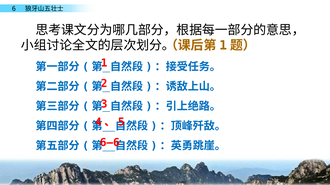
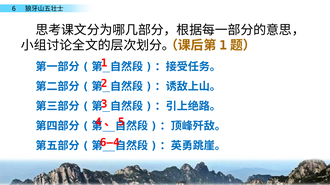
6—6: 6—6 -> 6—4 (110, 143)
